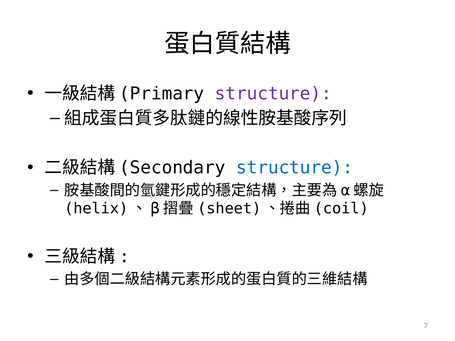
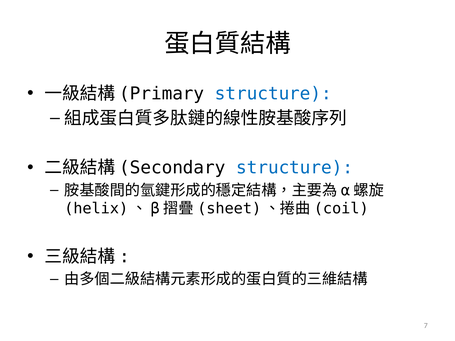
structure colour: purple -> blue (273, 94)
